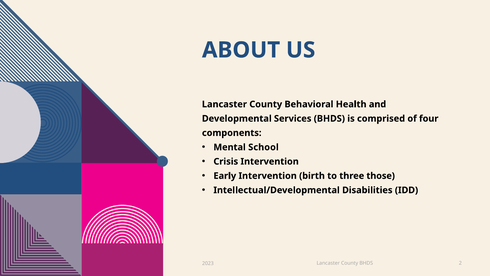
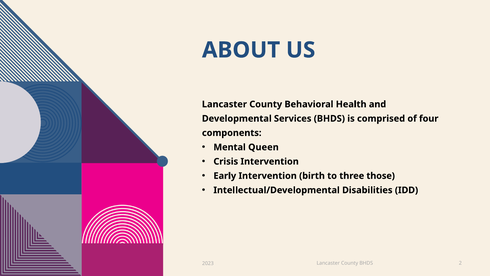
School: School -> Queen (263, 147)
